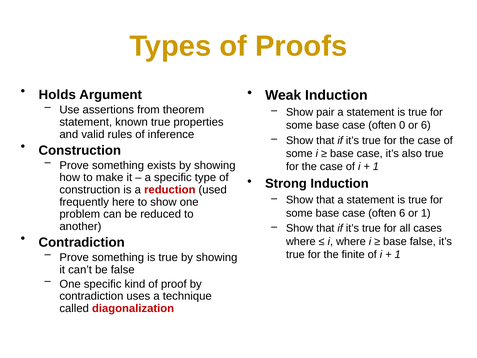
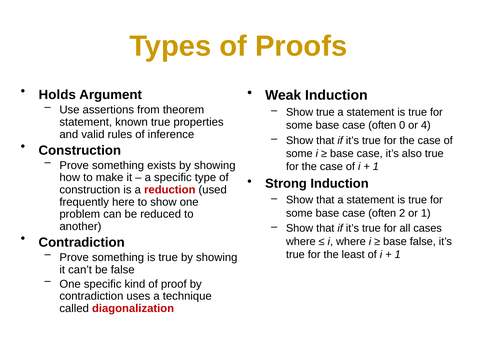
Show pair: pair -> true (325, 112)
or 6: 6 -> 4 (426, 125)
often 6: 6 -> 2 (402, 213)
finite: finite -> least (353, 254)
